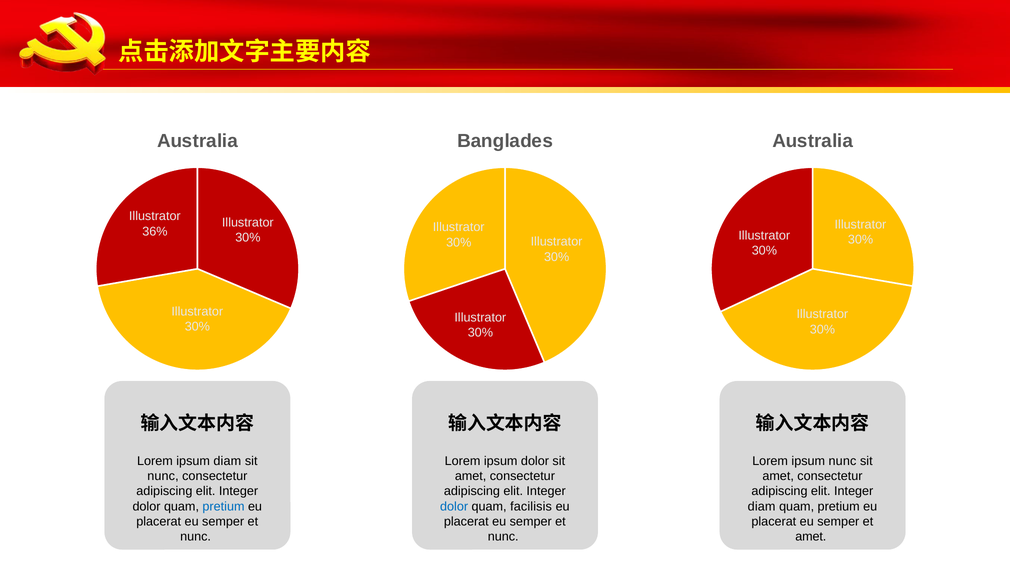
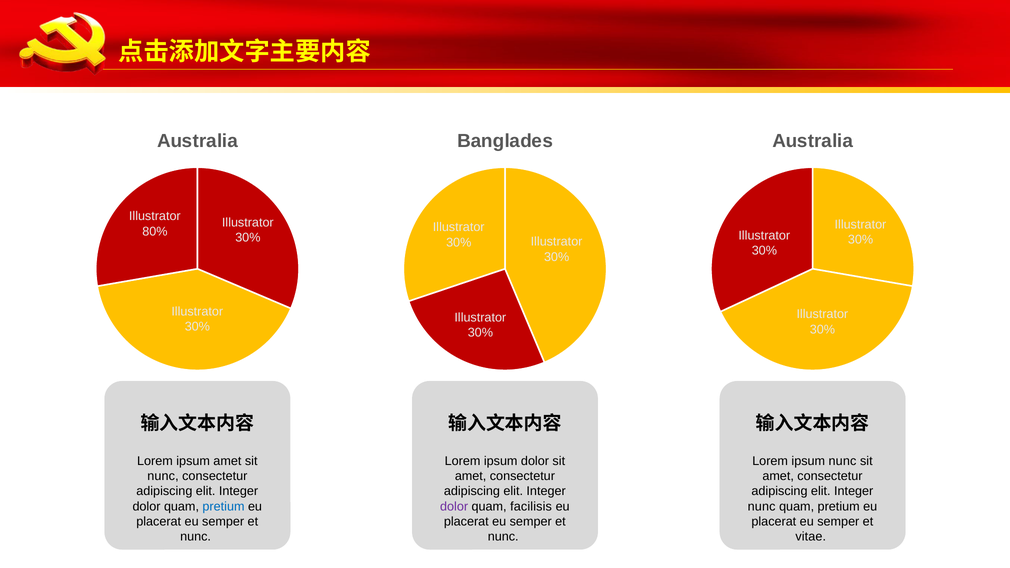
36%: 36% -> 80% (155, 231)
ipsum diam: diam -> amet (227, 461)
dolor colour: blue -> purple (454, 507)
diam: diam -> nunc (762, 507)
amet: amet -> vitae (811, 537)
